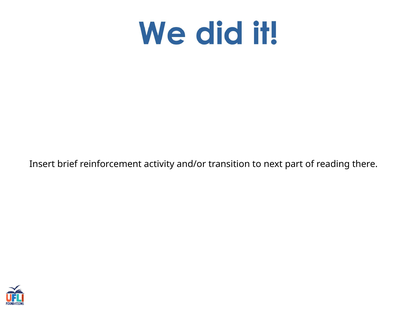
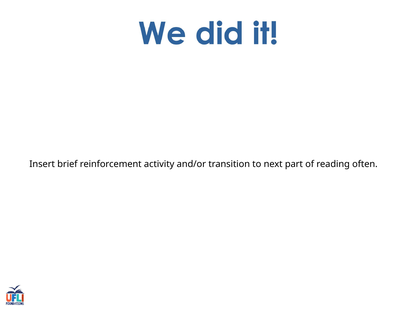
there: there -> often (365, 164)
